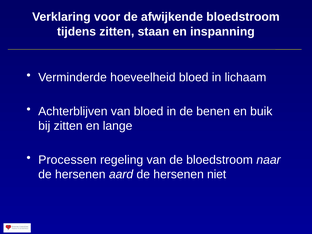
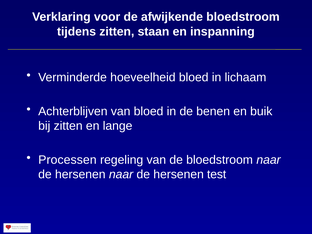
hersenen aard: aard -> naar (121, 174)
niet: niet -> test (217, 174)
